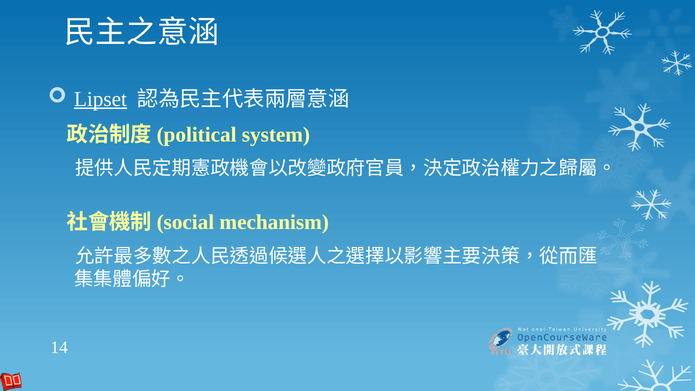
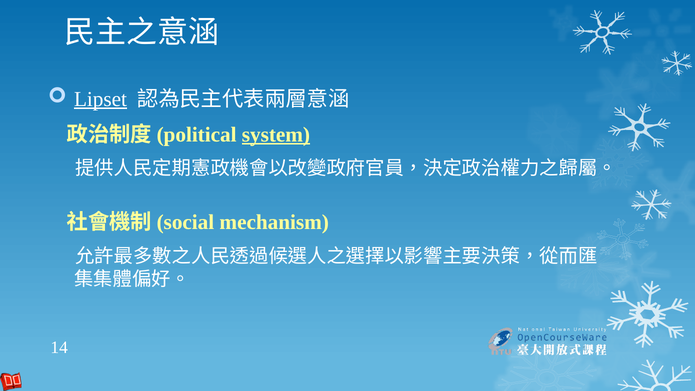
system underline: none -> present (276, 135)
